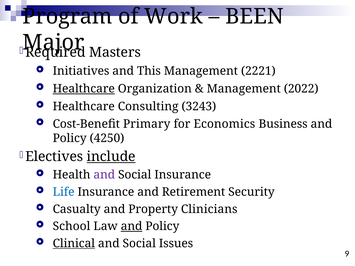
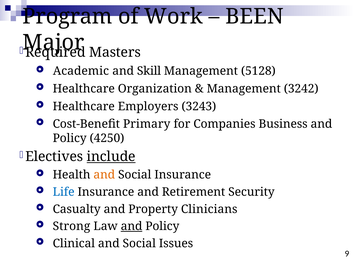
Initiatives: Initiatives -> Academic (81, 71)
This: This -> Skill (149, 71)
2221: 2221 -> 5128 (258, 71)
Healthcare underline: present -> none (84, 89)
2022: 2022 -> 3242 (301, 89)
Consulting: Consulting -> Employers (148, 106)
Economics: Economics -> Companies (224, 124)
and colour: purple -> orange (104, 175)
School: School -> Strong (71, 226)
Clinical underline: present -> none (74, 244)
